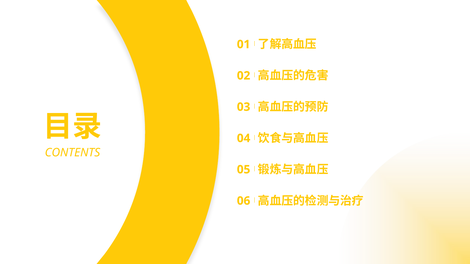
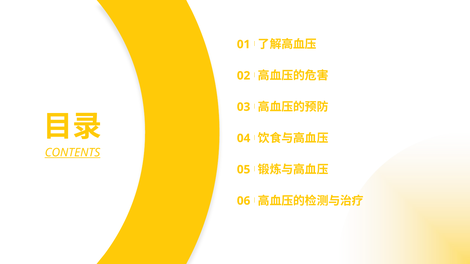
CONTENTS underline: none -> present (73, 153)
